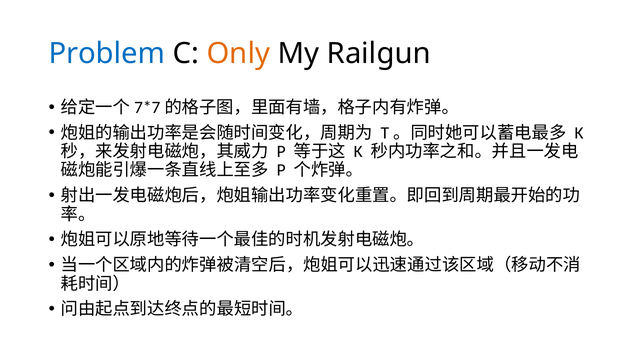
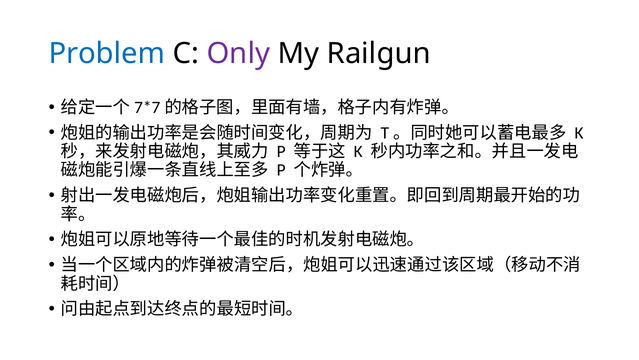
Only colour: orange -> purple (238, 54)
